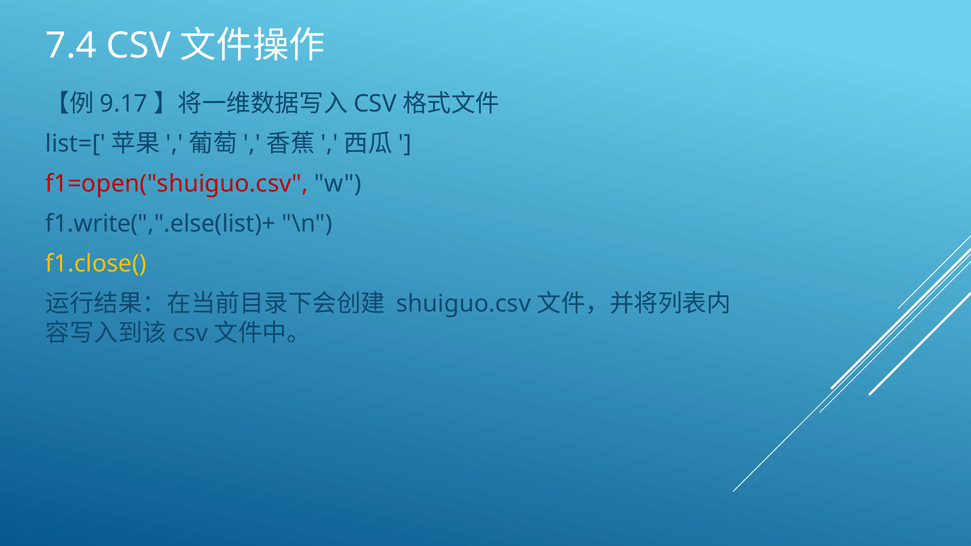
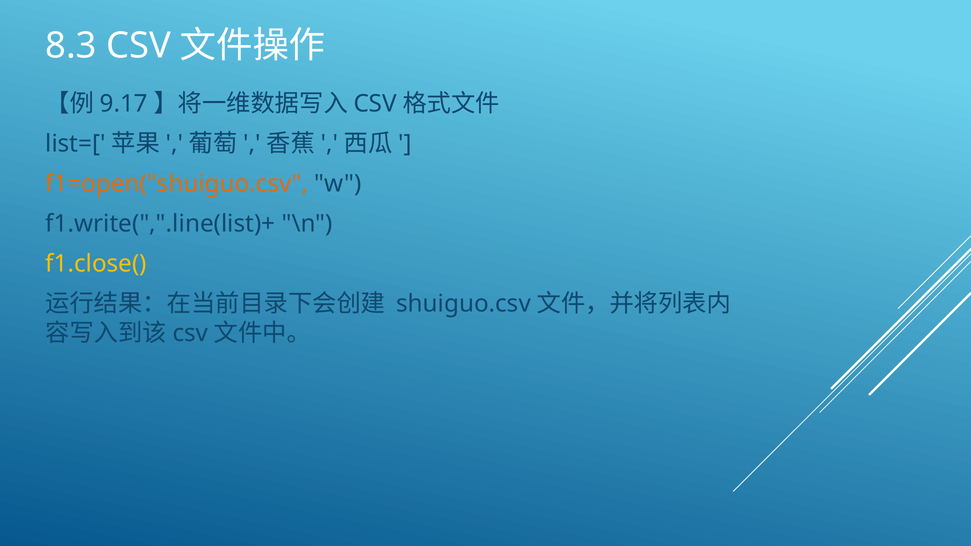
7.4: 7.4 -> 8.3 (71, 46)
f1=open("shuiguo.csv colour: red -> orange (177, 184)
f1.write(",".else(list)+: f1.write(",".else(list)+ -> f1.write(",".line(list)+ (160, 224)
